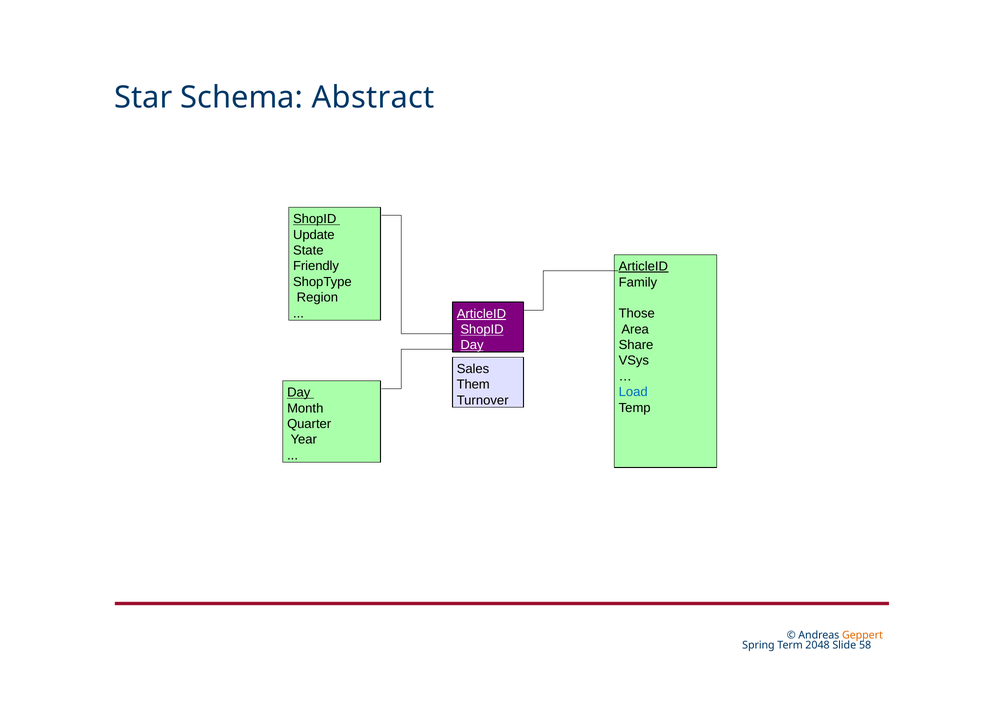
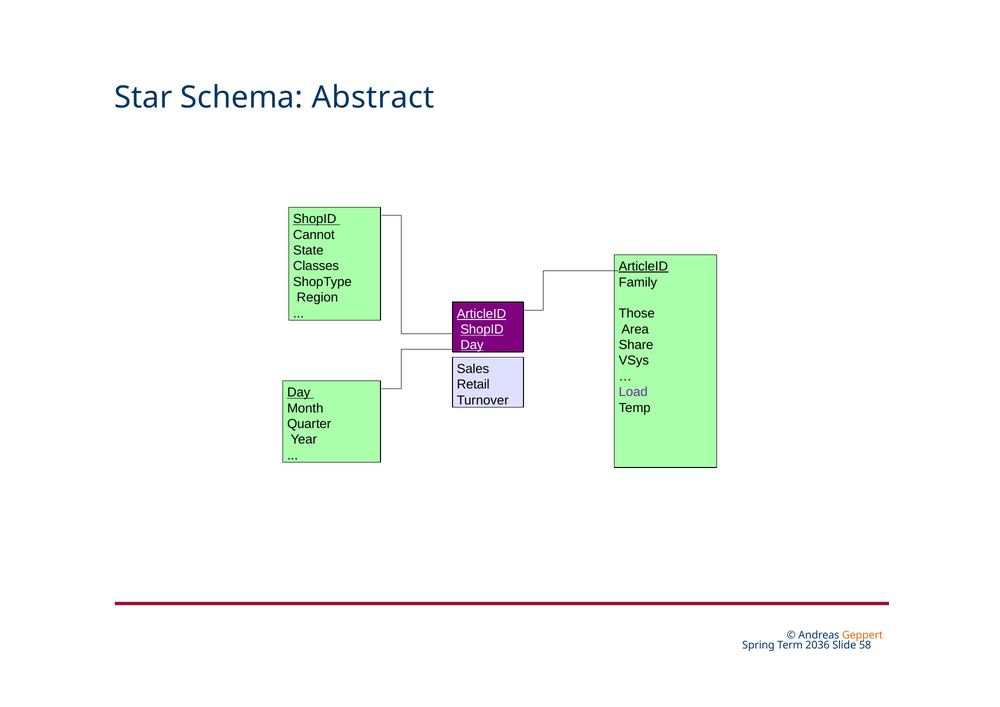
Update: Update -> Cannot (314, 235)
Friendly: Friendly -> Classes (316, 266)
Them: Them -> Retail (473, 385)
Load colour: blue -> purple (633, 392)
2048: 2048 -> 2036 (818, 646)
